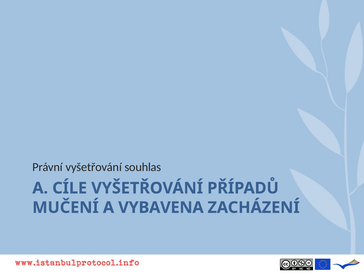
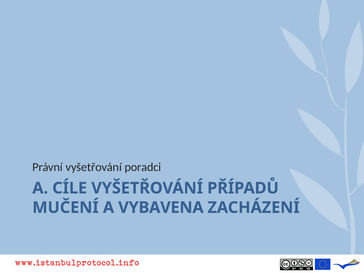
souhlas: souhlas -> poradci (143, 167)
